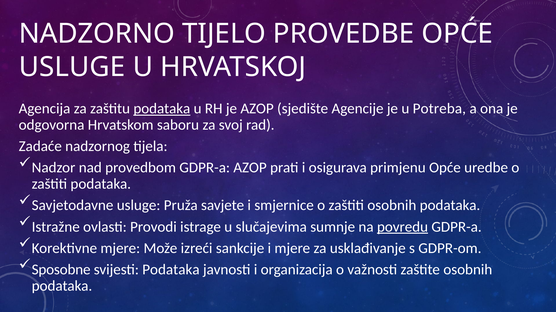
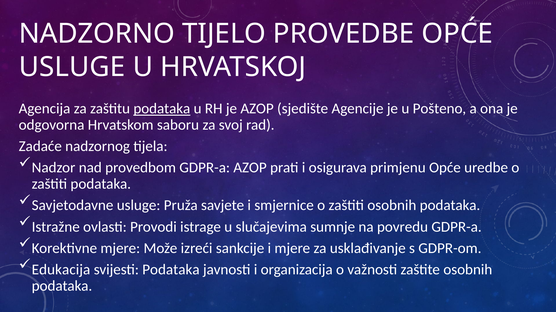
Potreba: Potreba -> Pošteno (439, 109)
povredu underline: present -> none (403, 227)
Sposobne: Sposobne -> Edukacija (61, 270)
